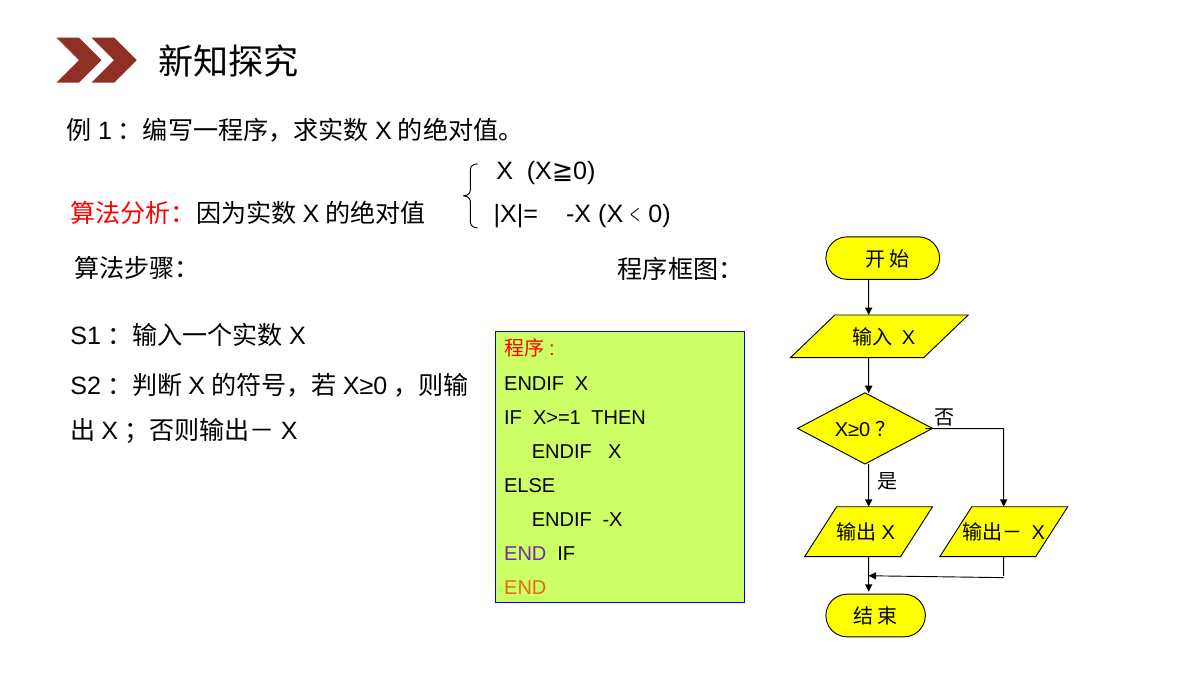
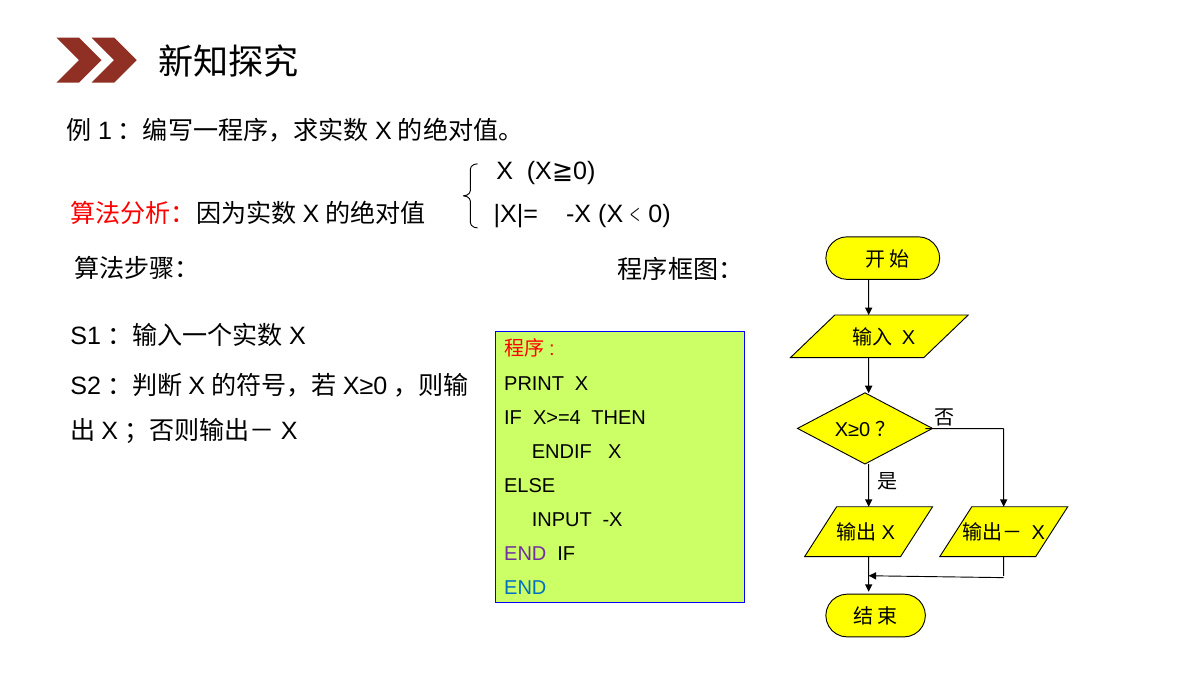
ENDIF: ENDIF -> PRINT (534, 384)
X>=1: X>=1 -> X>=4 (557, 418)
ENDIF: ENDIF -> INPUT (562, 520)
END colour: orange -> blue (525, 588)
